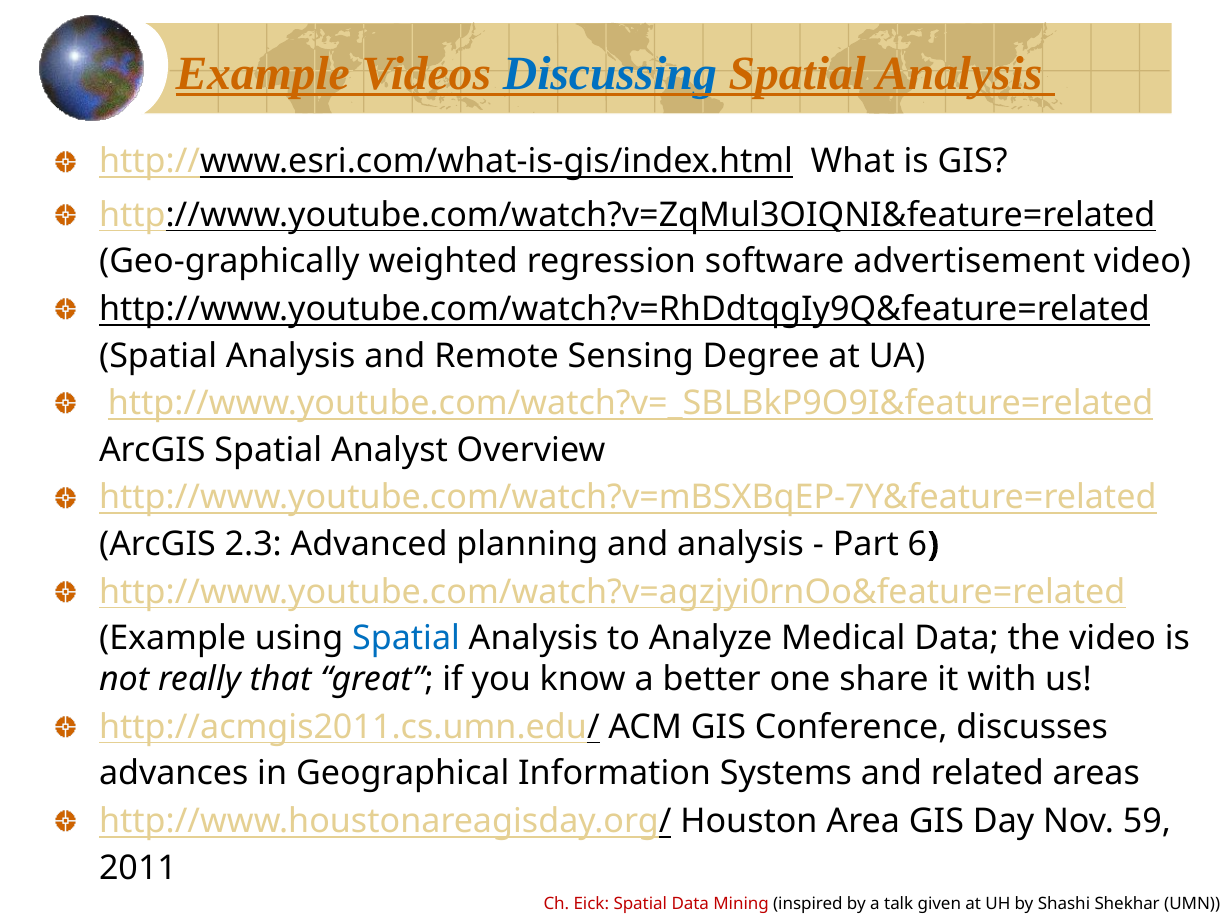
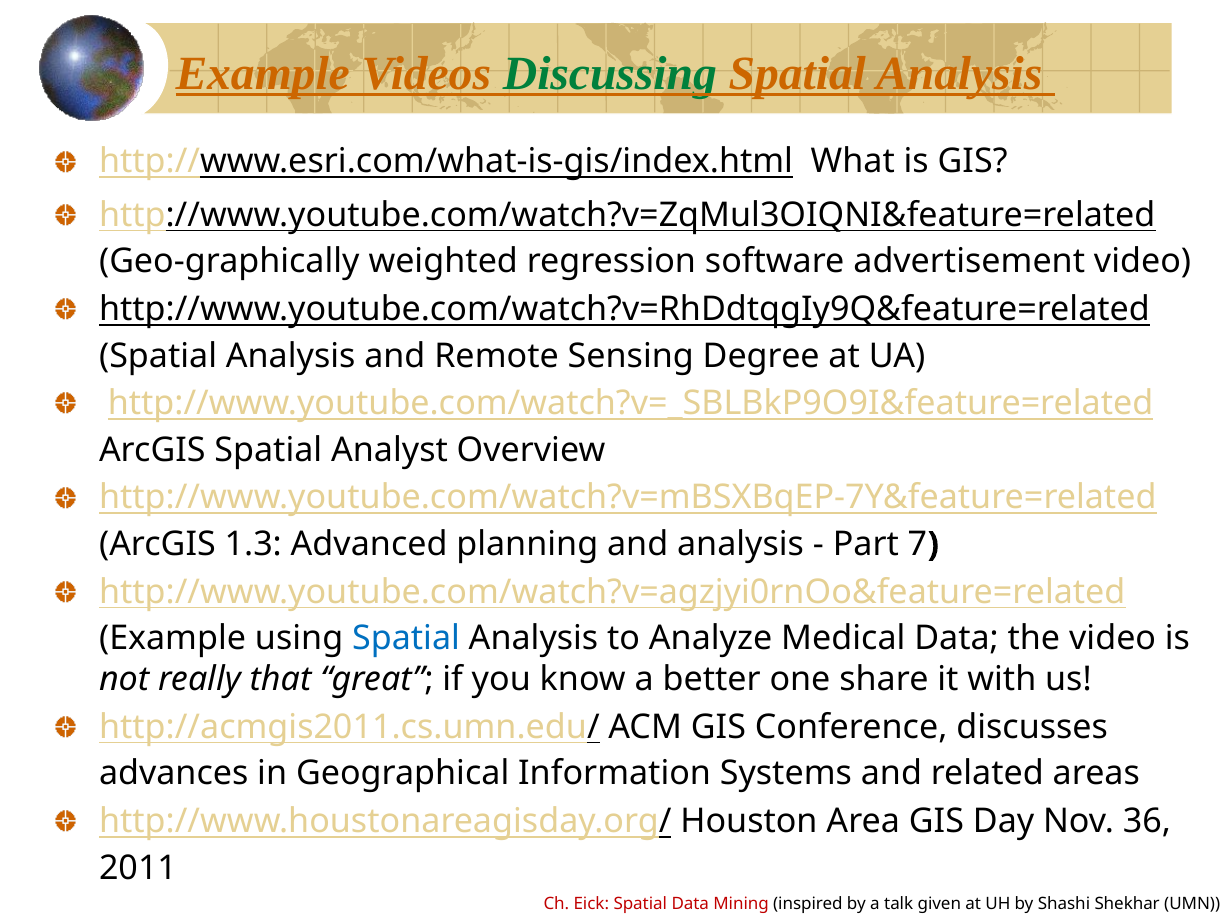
Discussing colour: blue -> green (610, 74)
2.3: 2.3 -> 1.3 (253, 544)
6: 6 -> 7 (917, 544)
59: 59 -> 36 (1147, 821)
